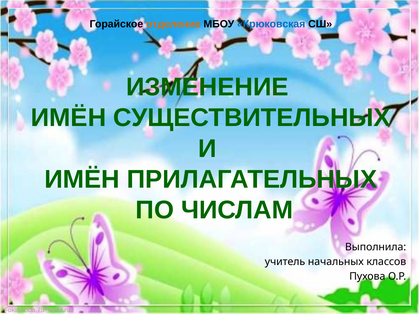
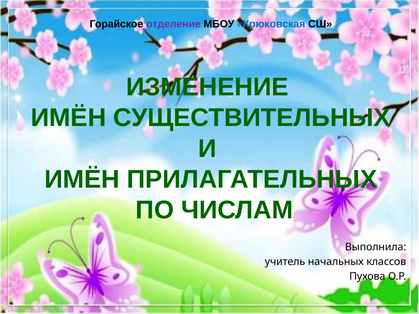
отделение colour: orange -> purple (173, 24)
